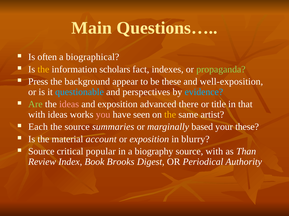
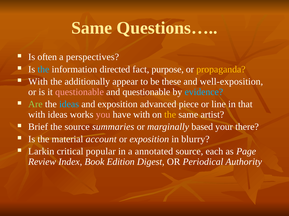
Main: Main -> Same (92, 28)
biographical: biographical -> perspectives (93, 57)
the colour: yellow -> light blue (43, 69)
scholars: scholars -> directed (115, 69)
indexes: indexes -> purpose (168, 69)
propaganda colour: light green -> yellow (221, 69)
Press: Press -> With (38, 82)
background: background -> additionally (87, 82)
questionable colour: light blue -> pink (80, 92)
and perspectives: perspectives -> questionable (146, 92)
ideas colour: pink -> light blue (69, 105)
there: there -> piece (189, 105)
title: title -> line (219, 105)
have seen: seen -> with (142, 115)
Each: Each -> Brief (38, 127)
your these: these -> there (247, 127)
Source: Source -> Larkin (41, 152)
biography: biography -> annotated (154, 152)
source with: with -> each (214, 152)
Than: Than -> Page (246, 152)
Brooks: Brooks -> Edition (121, 162)
